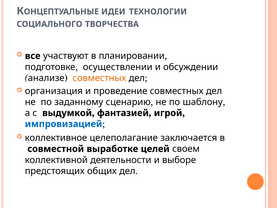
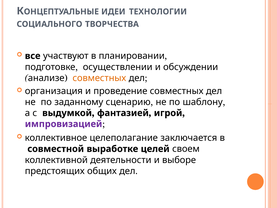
импровизацией colour: blue -> purple (64, 124)
